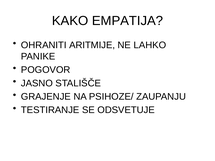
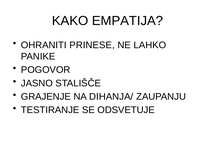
ARITMIJE: ARITMIJE -> PRINESE (92, 45)
PSIHOZE/: PSIHOZE/ -> DIHANJA/ (111, 97)
